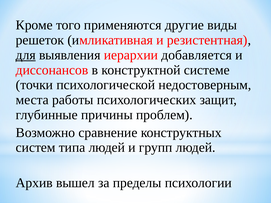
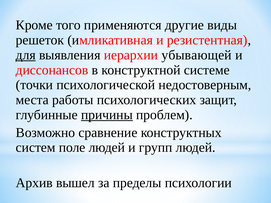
добавляется: добавляется -> убывающей (197, 55)
причины underline: none -> present (107, 115)
типа: типа -> поле (72, 148)
